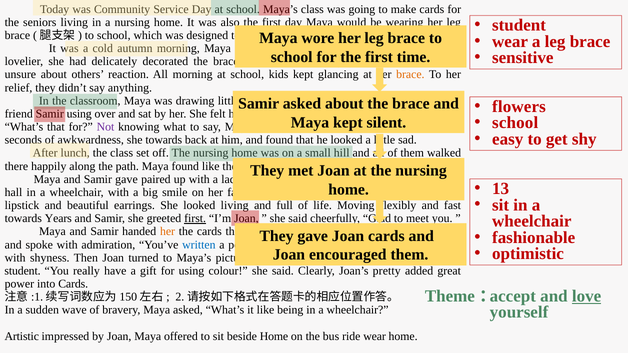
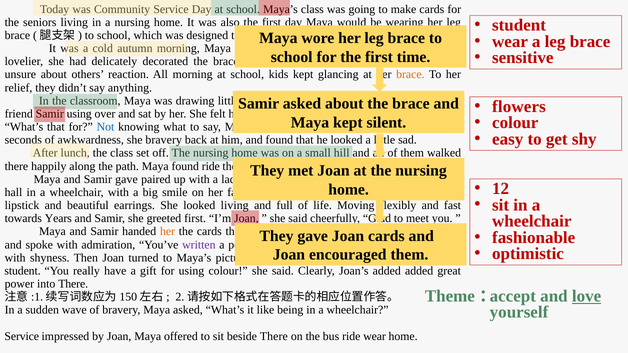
school: school -> colour (515, 123)
Not colour: purple -> blue (105, 127)
she towards: towards -> bravery (164, 140)
found like: like -> ride (211, 166)
13: 13 -> 12 (501, 189)
first underline: present -> none (195, 219)
written colour: blue -> purple (199, 245)
Joan’s pretty: pretty -> added (387, 271)
into Cards: Cards -> There (73, 284)
Artistic: Artistic -> Service (22, 336)
beside Home: Home -> There (274, 336)
